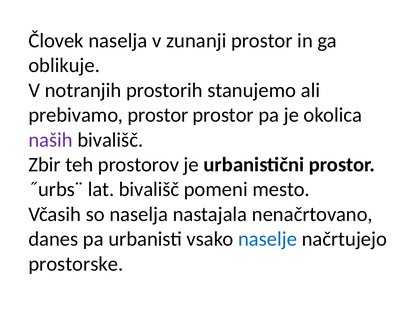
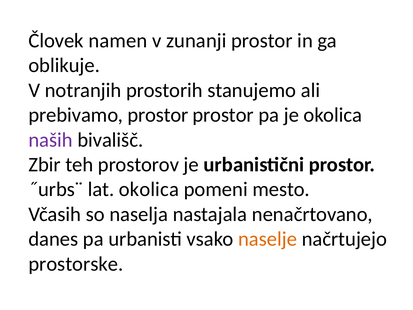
Človek naselja: naselja -> namen (118, 41)
lat bivališč: bivališč -> okolica (149, 189)
naselje colour: blue -> orange (268, 239)
